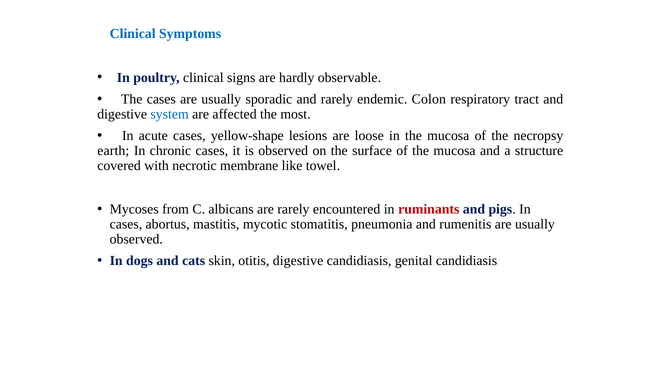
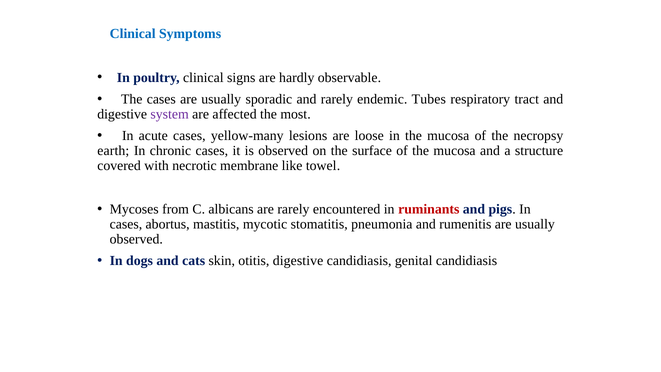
Colon: Colon -> Tubes (429, 99)
system colour: blue -> purple (170, 114)
yellow-shape: yellow-shape -> yellow-many (247, 136)
